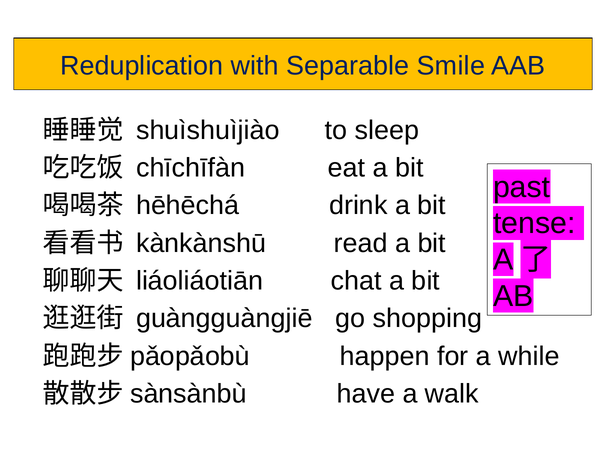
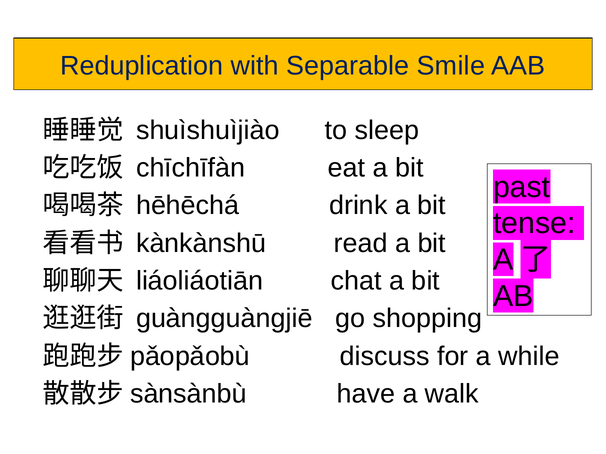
happen: happen -> discuss (385, 357)
